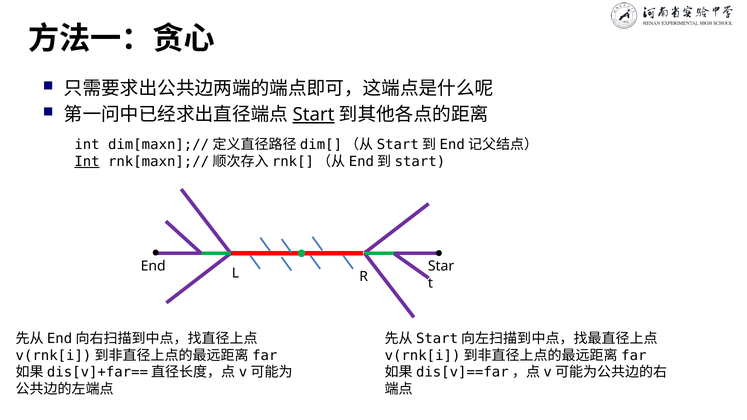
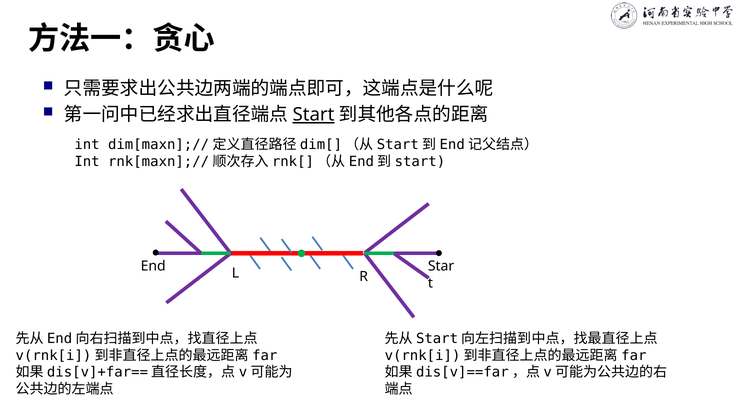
Int underline: present -> none (87, 162)
